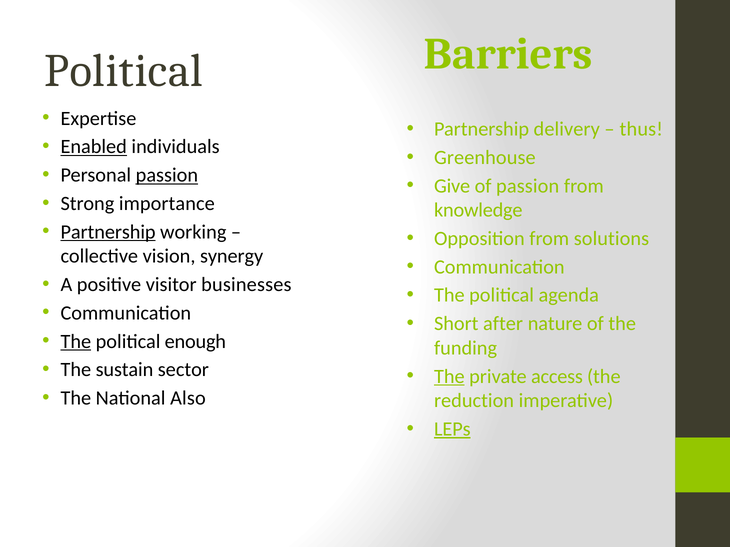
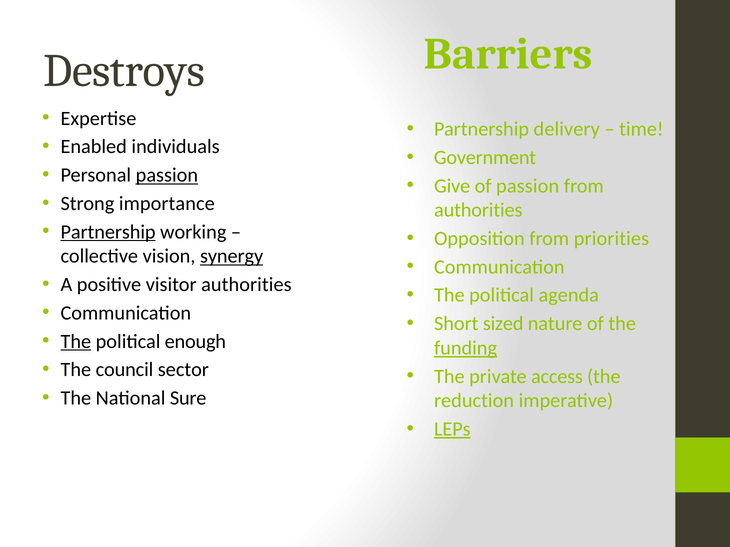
Political: Political -> Destroys (124, 71)
thus: thus -> time (641, 129)
Enabled underline: present -> none (94, 147)
Greenhouse: Greenhouse -> Government (485, 158)
knowledge: knowledge -> authorities (478, 210)
solutions: solutions -> priorities (611, 239)
synergy underline: none -> present (232, 256)
visitor businesses: businesses -> authorities (246, 285)
after: after -> sized (503, 324)
funding underline: none -> present (466, 348)
sustain: sustain -> council (124, 370)
The underline: present -> none (449, 377)
Also: Also -> Sure (188, 398)
